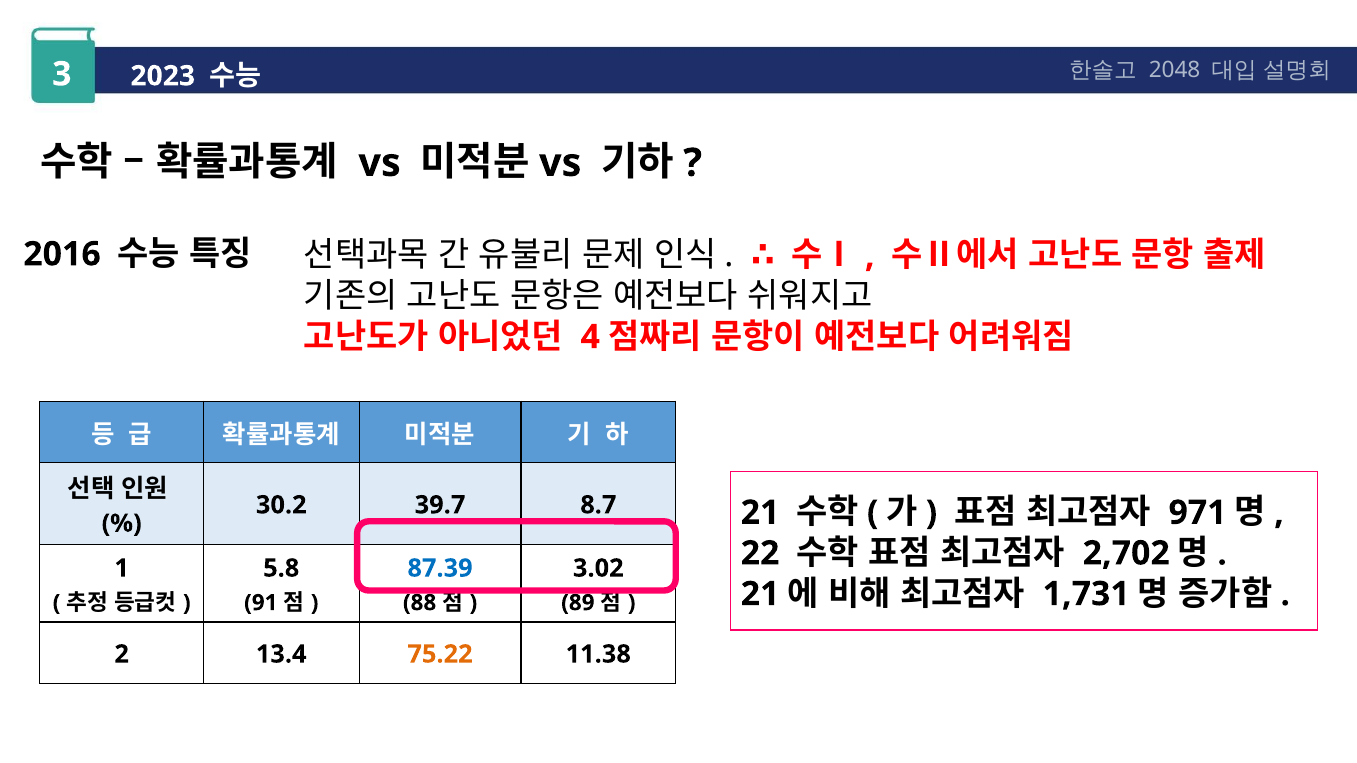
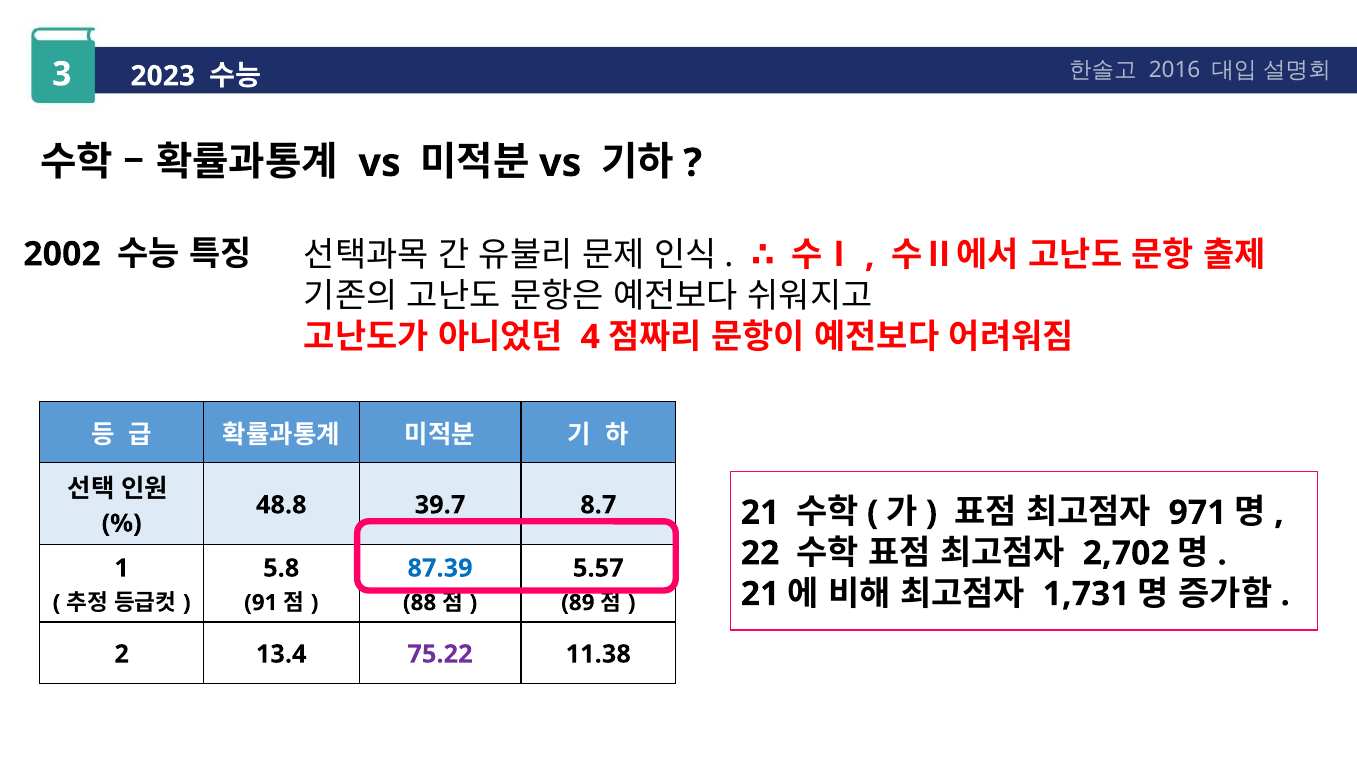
2048: 2048 -> 2016 (1175, 70)
2016: 2016 -> 2002 (62, 254)
30.2: 30.2 -> 48.8 (281, 505)
3.02: 3.02 -> 5.57 (598, 568)
75.22 colour: orange -> purple (440, 654)
